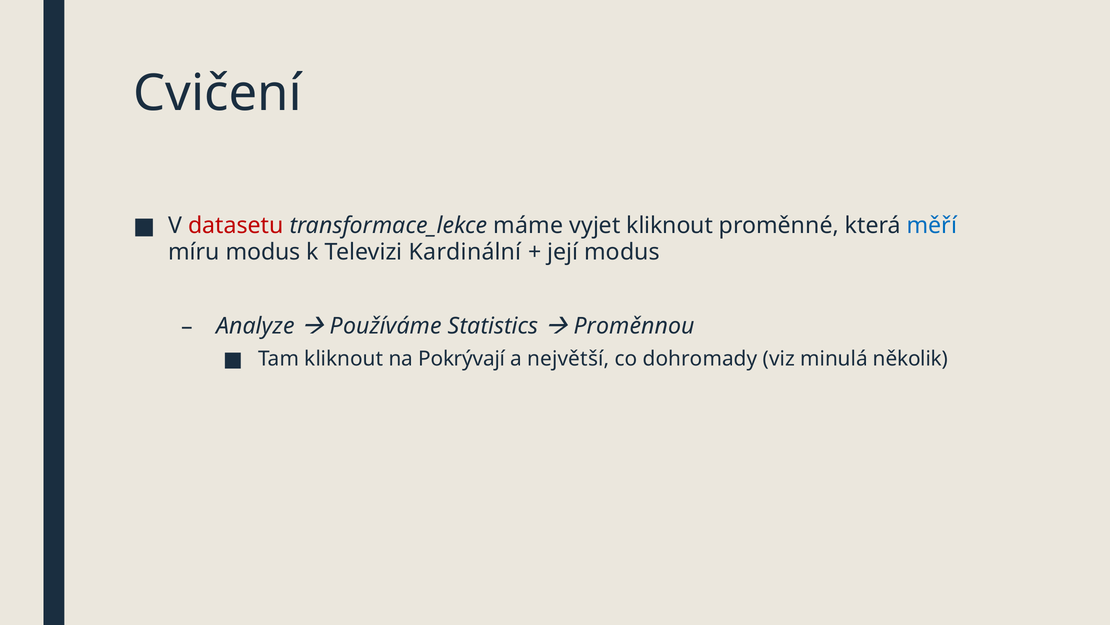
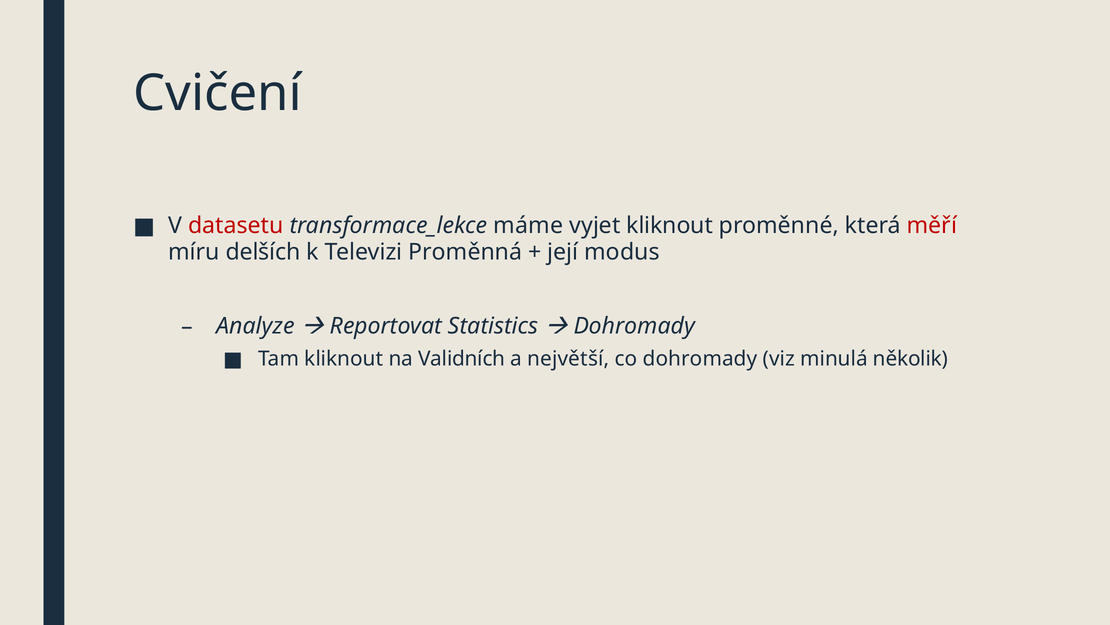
měří colour: blue -> red (932, 226)
míru modus: modus -> delších (263, 252)
Kardinální: Kardinální -> Proměnná (465, 252)
Používáme: Používáme -> Reportovat (386, 326)
Proměnnou: Proměnnou -> Dohromady (634, 326)
Pokrývají: Pokrývají -> Validních (462, 359)
